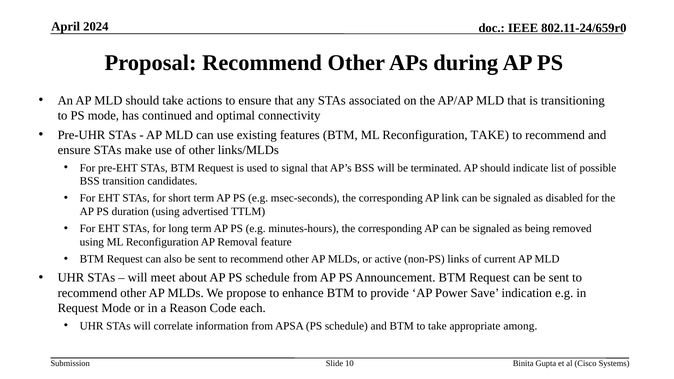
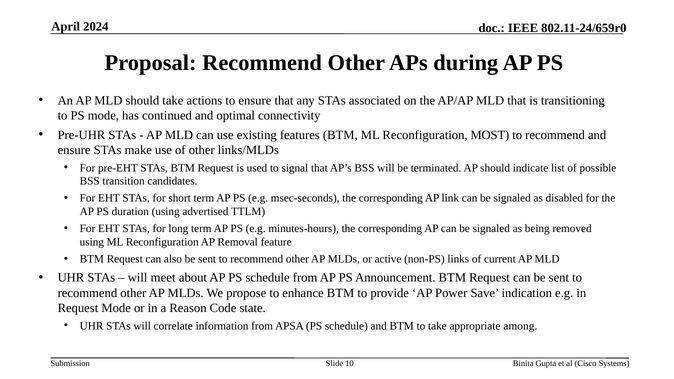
Reconfiguration TAKE: TAKE -> MOST (490, 135)
each: each -> state (253, 308)
